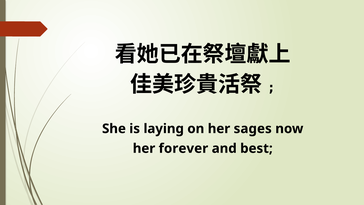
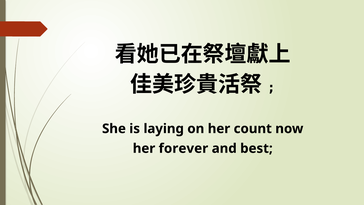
sages: sages -> count (253, 129)
